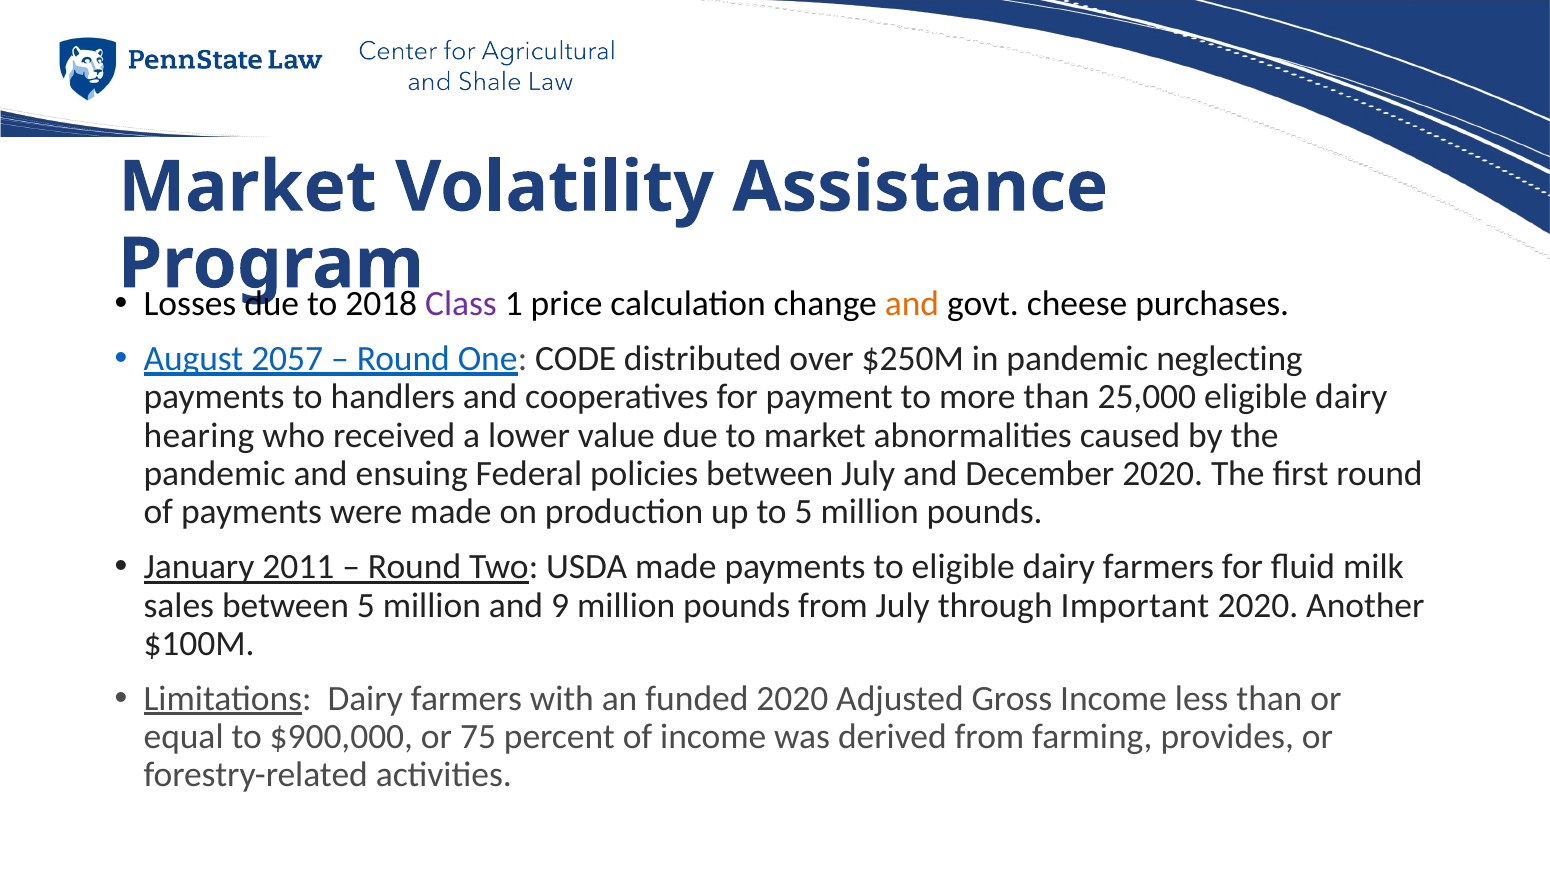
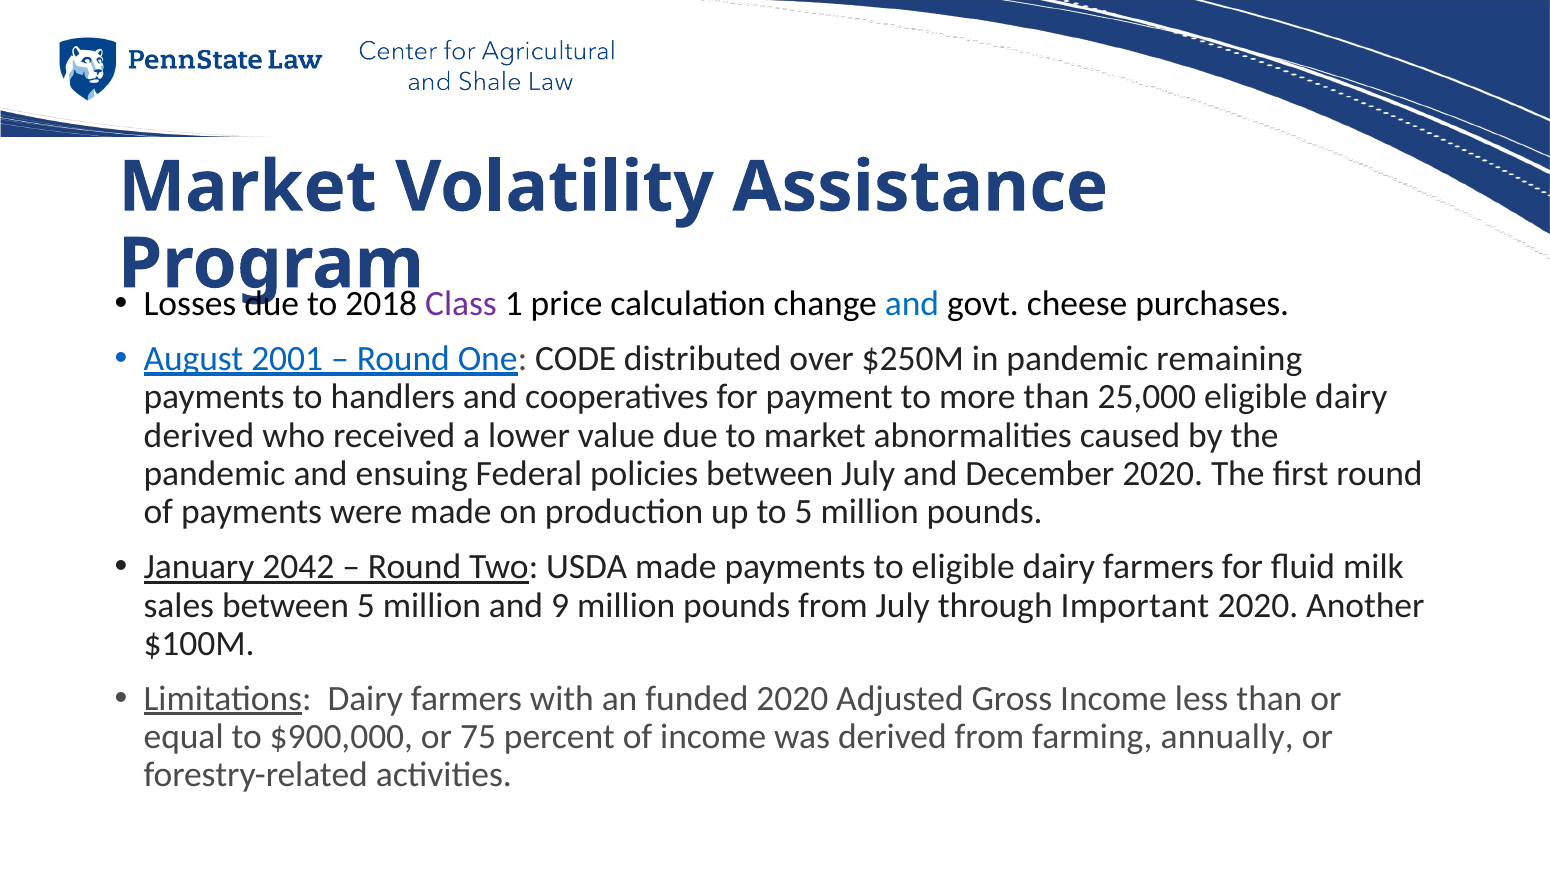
and colour: orange -> blue (912, 304)
2057: 2057 -> 2001 (287, 358)
neglecting: neglecting -> remaining (1229, 358)
hearing: hearing -> derived (199, 435)
2011: 2011 -> 2042 (298, 567)
provides: provides -> annually (1227, 737)
